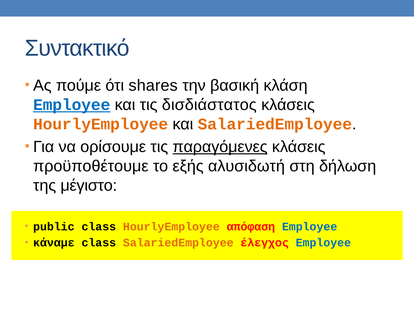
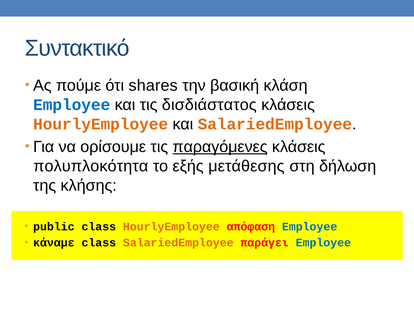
Employee underline: present -> none (72, 105)
προϋποθέτουμε: προϋποθέτουμε -> πολυπλοκότητα (91, 166)
αλυσιδωτή: αλυσιδωτή -> μετάθεσης (246, 166)
μέγιστο: μέγιστο -> κλήσης (89, 185)
έλεγχος: έλεγχος -> παράγει (265, 242)
